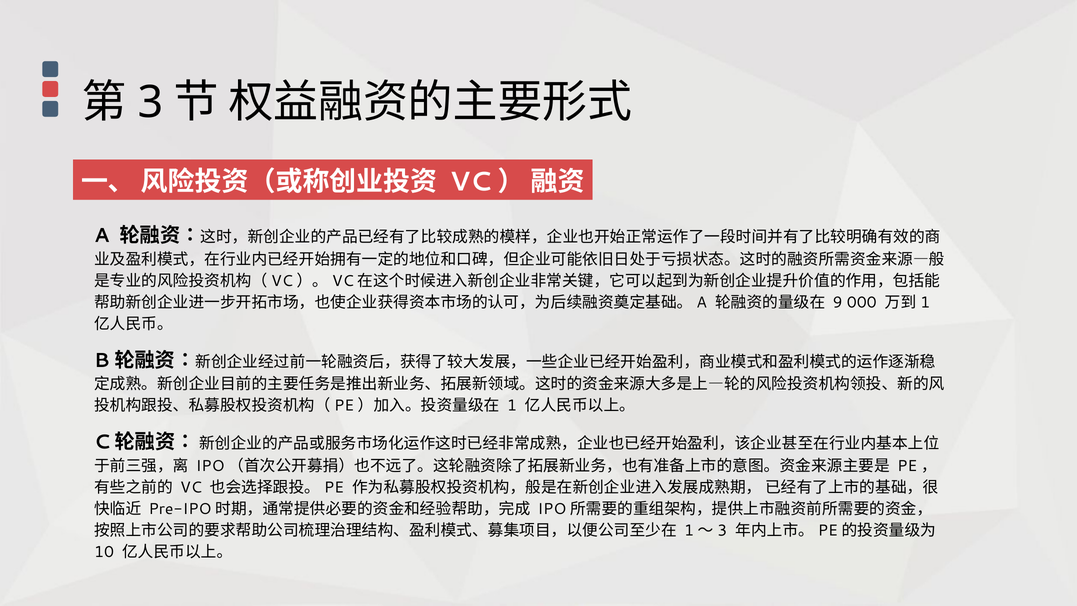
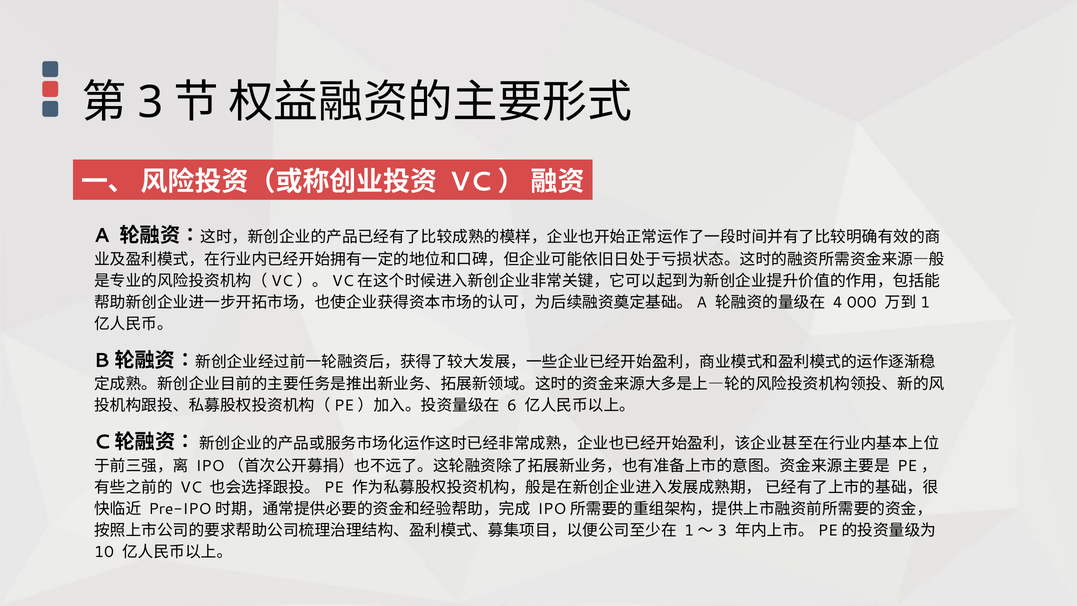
9: 9 -> 4 (838, 302)
1: 1 -> 6 (512, 406)
